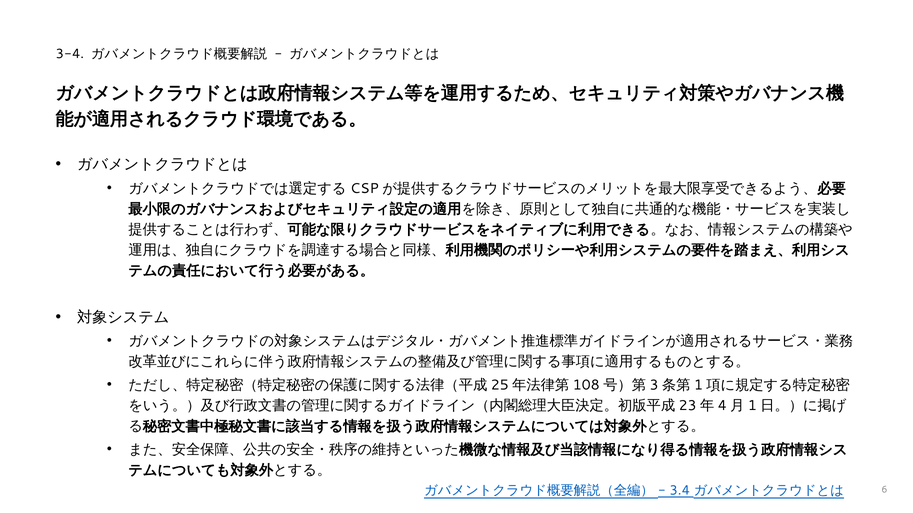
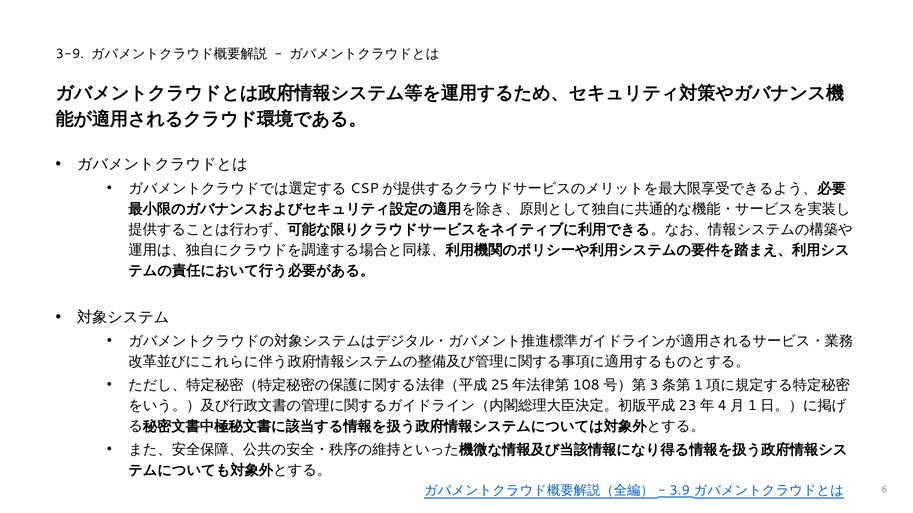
3-4: 3-4 -> 3-9 (70, 54)
3.4: 3.4 -> 3.9 (680, 491)
